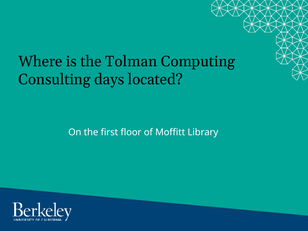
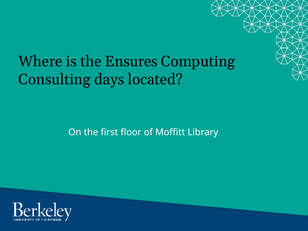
Tolman: Tolman -> Ensures (131, 61)
